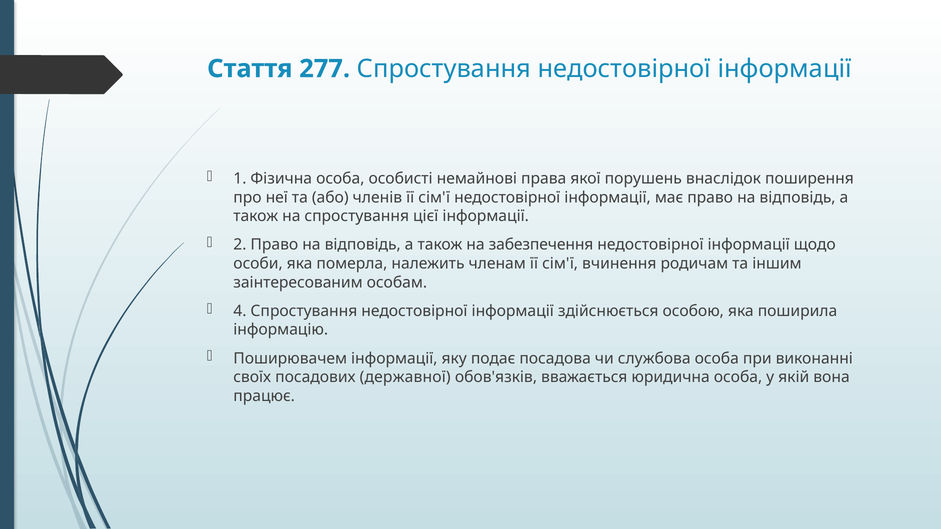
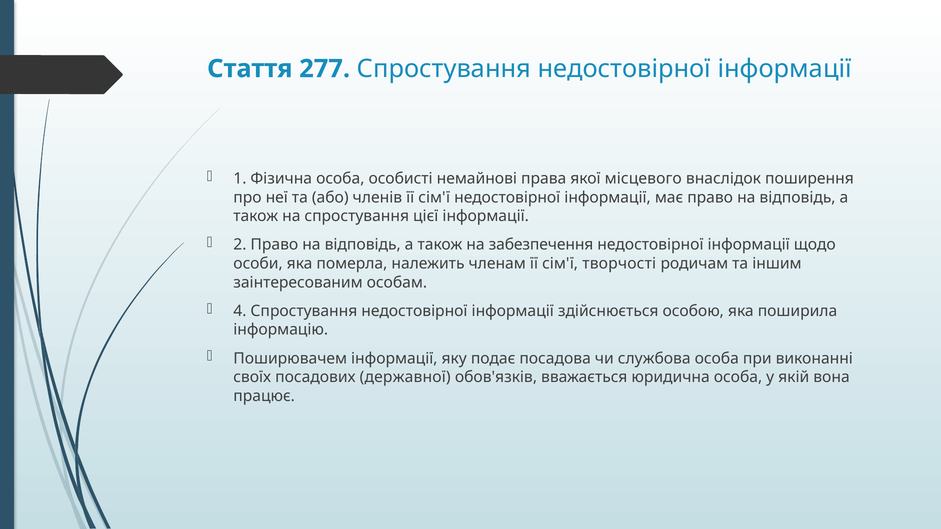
порушень: порушень -> місцевого (643, 179)
вчинення: вчинення -> творчості (619, 264)
